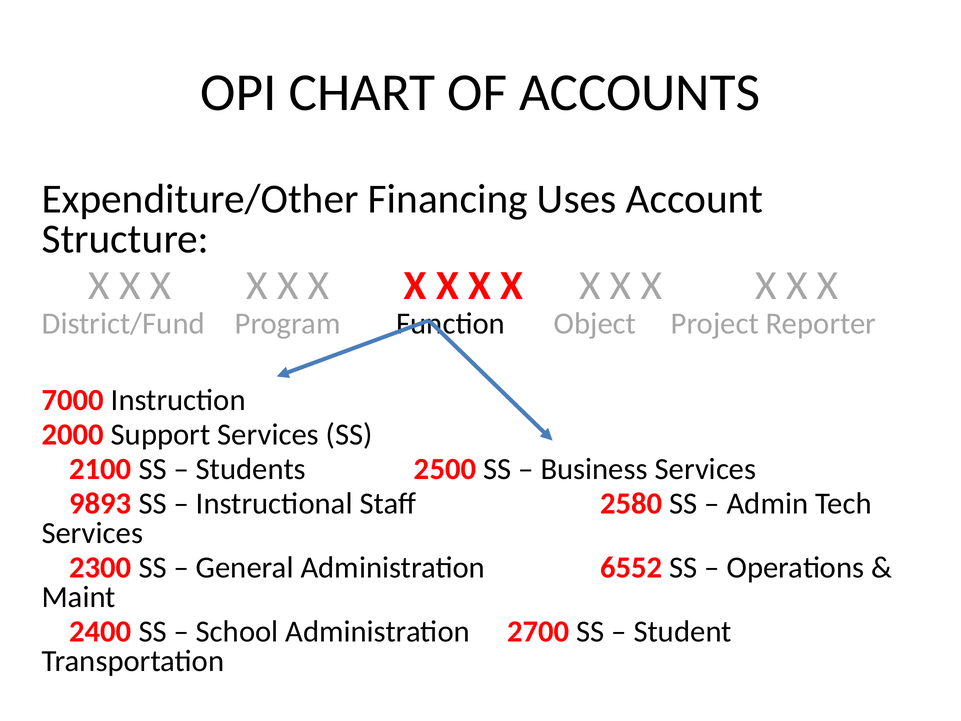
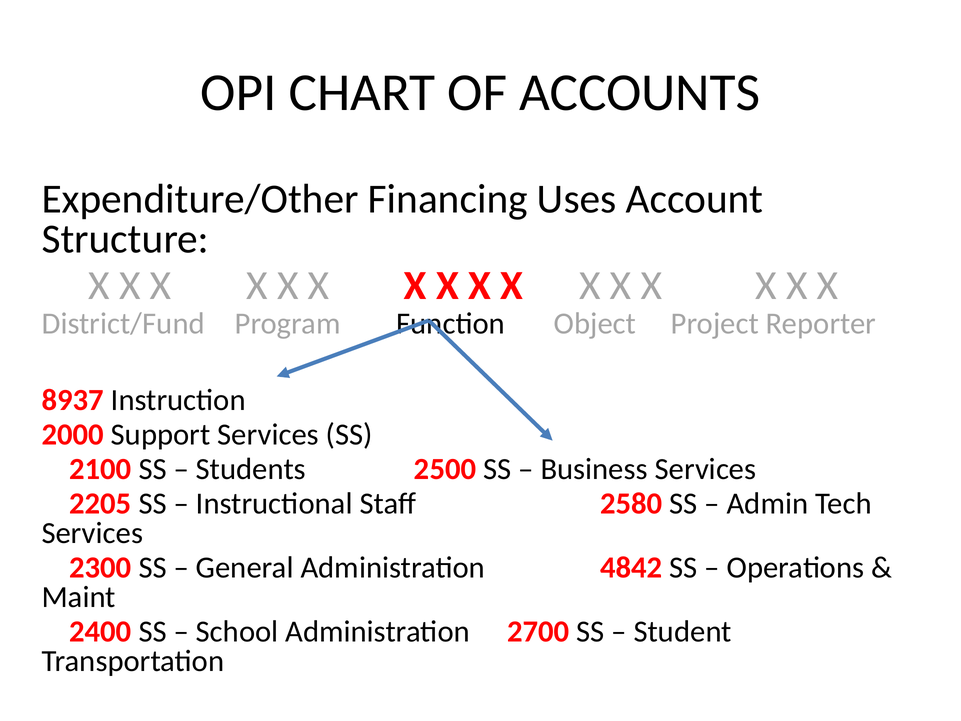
7000: 7000 -> 8937 (73, 400)
9893: 9893 -> 2205 (100, 503)
6552: 6552 -> 4842 (631, 567)
